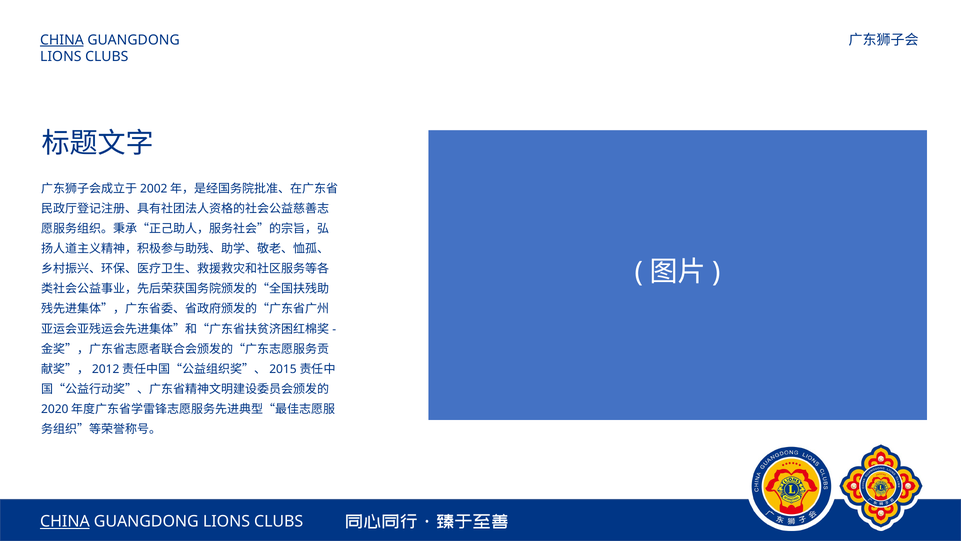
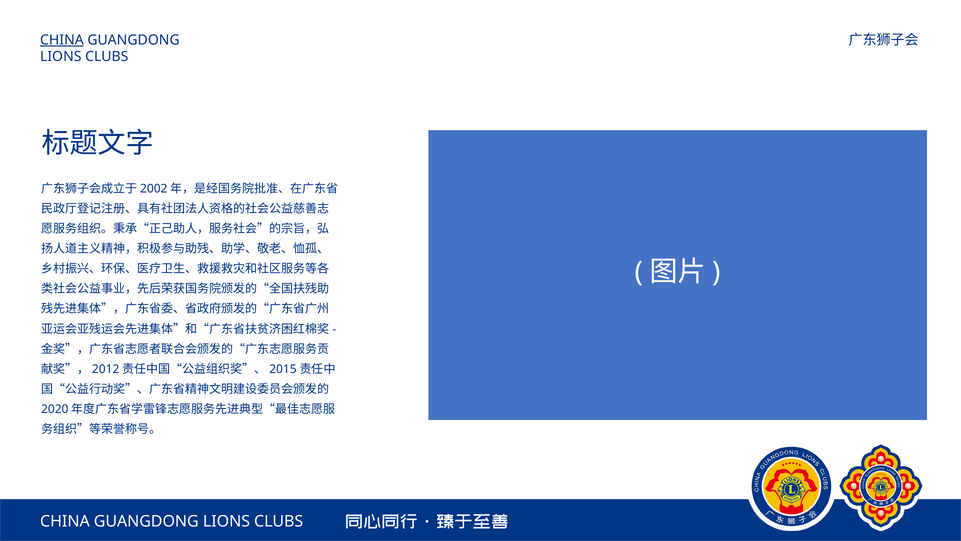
CHINA underline: present -> none (65, 521)
